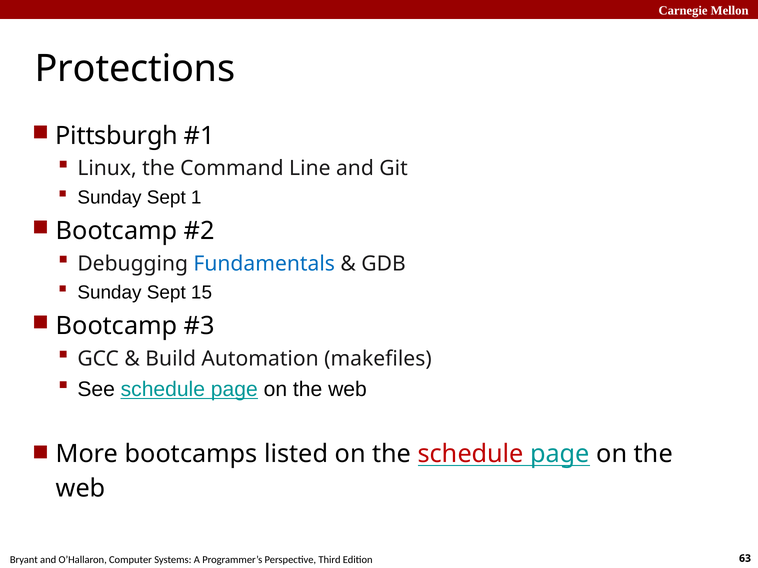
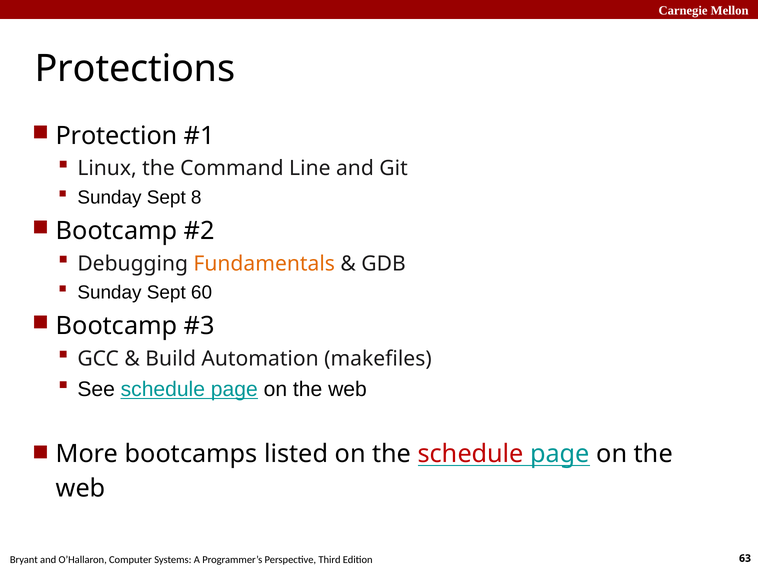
Pittsburgh: Pittsburgh -> Protection (117, 136)
1: 1 -> 8 (196, 198)
Fundamentals colour: blue -> orange (264, 264)
15: 15 -> 60 (202, 293)
